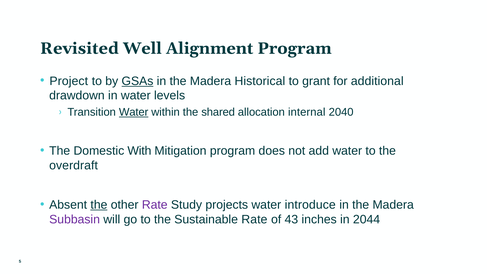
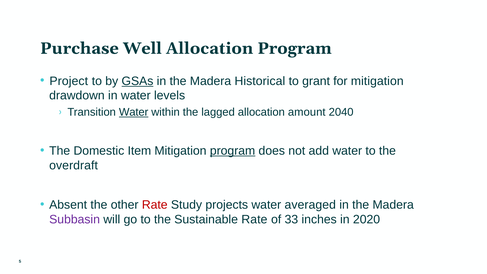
Revisited: Revisited -> Purchase (79, 48)
Well Alignment: Alignment -> Allocation (210, 48)
for additional: additional -> mitigation (377, 81)
shared: shared -> lagged (218, 112)
internal: internal -> amount (307, 112)
With: With -> Item (139, 151)
program underline: none -> present (233, 151)
the underline: present -> none (99, 205)
Rate colour: purple -> red (155, 205)
introduce: introduce -> averaged (310, 205)
43: 43 -> 33 (291, 219)
2044: 2044 -> 2020 (367, 219)
